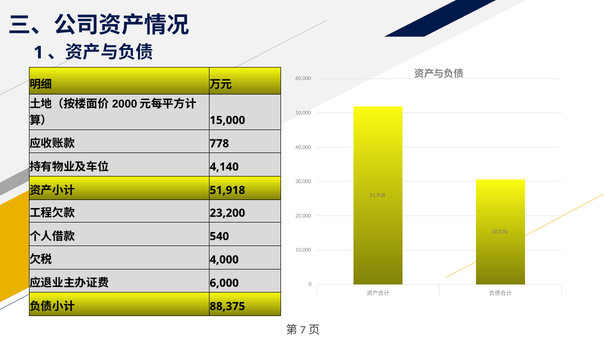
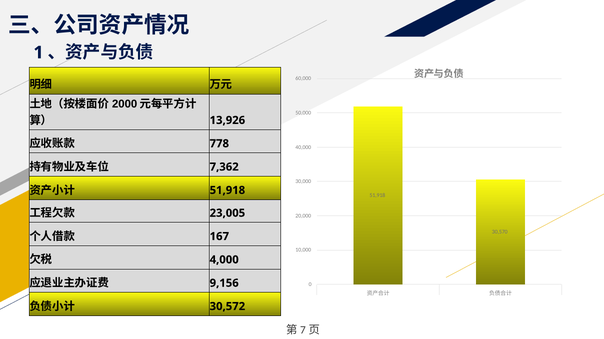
15,000: 15,000 -> 13,926 (227, 121)
4,140: 4,140 -> 7,362 (224, 167)
23,200: 23,200 -> 23,005 (227, 214)
540: 540 -> 167 (219, 237)
6,000: 6,000 -> 9,156 (224, 284)
88,375: 88,375 -> 30,572 (227, 307)
